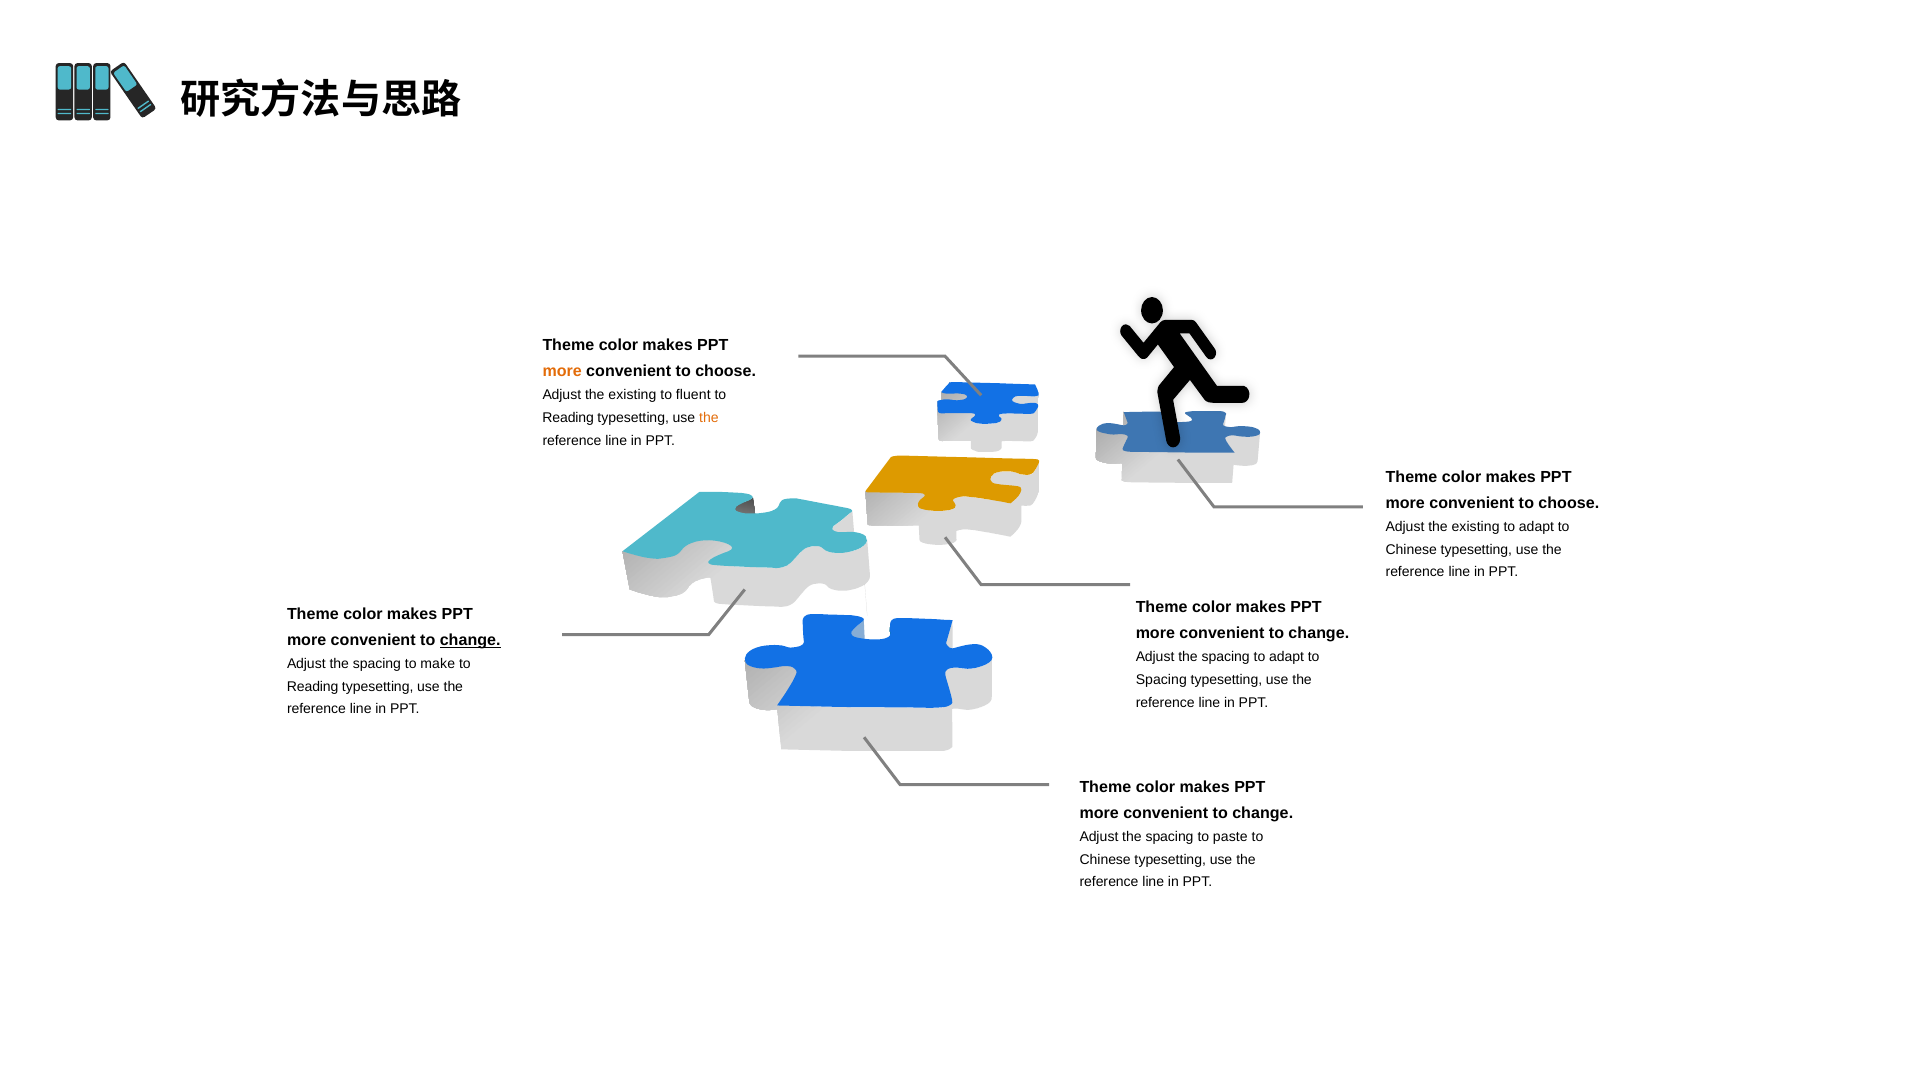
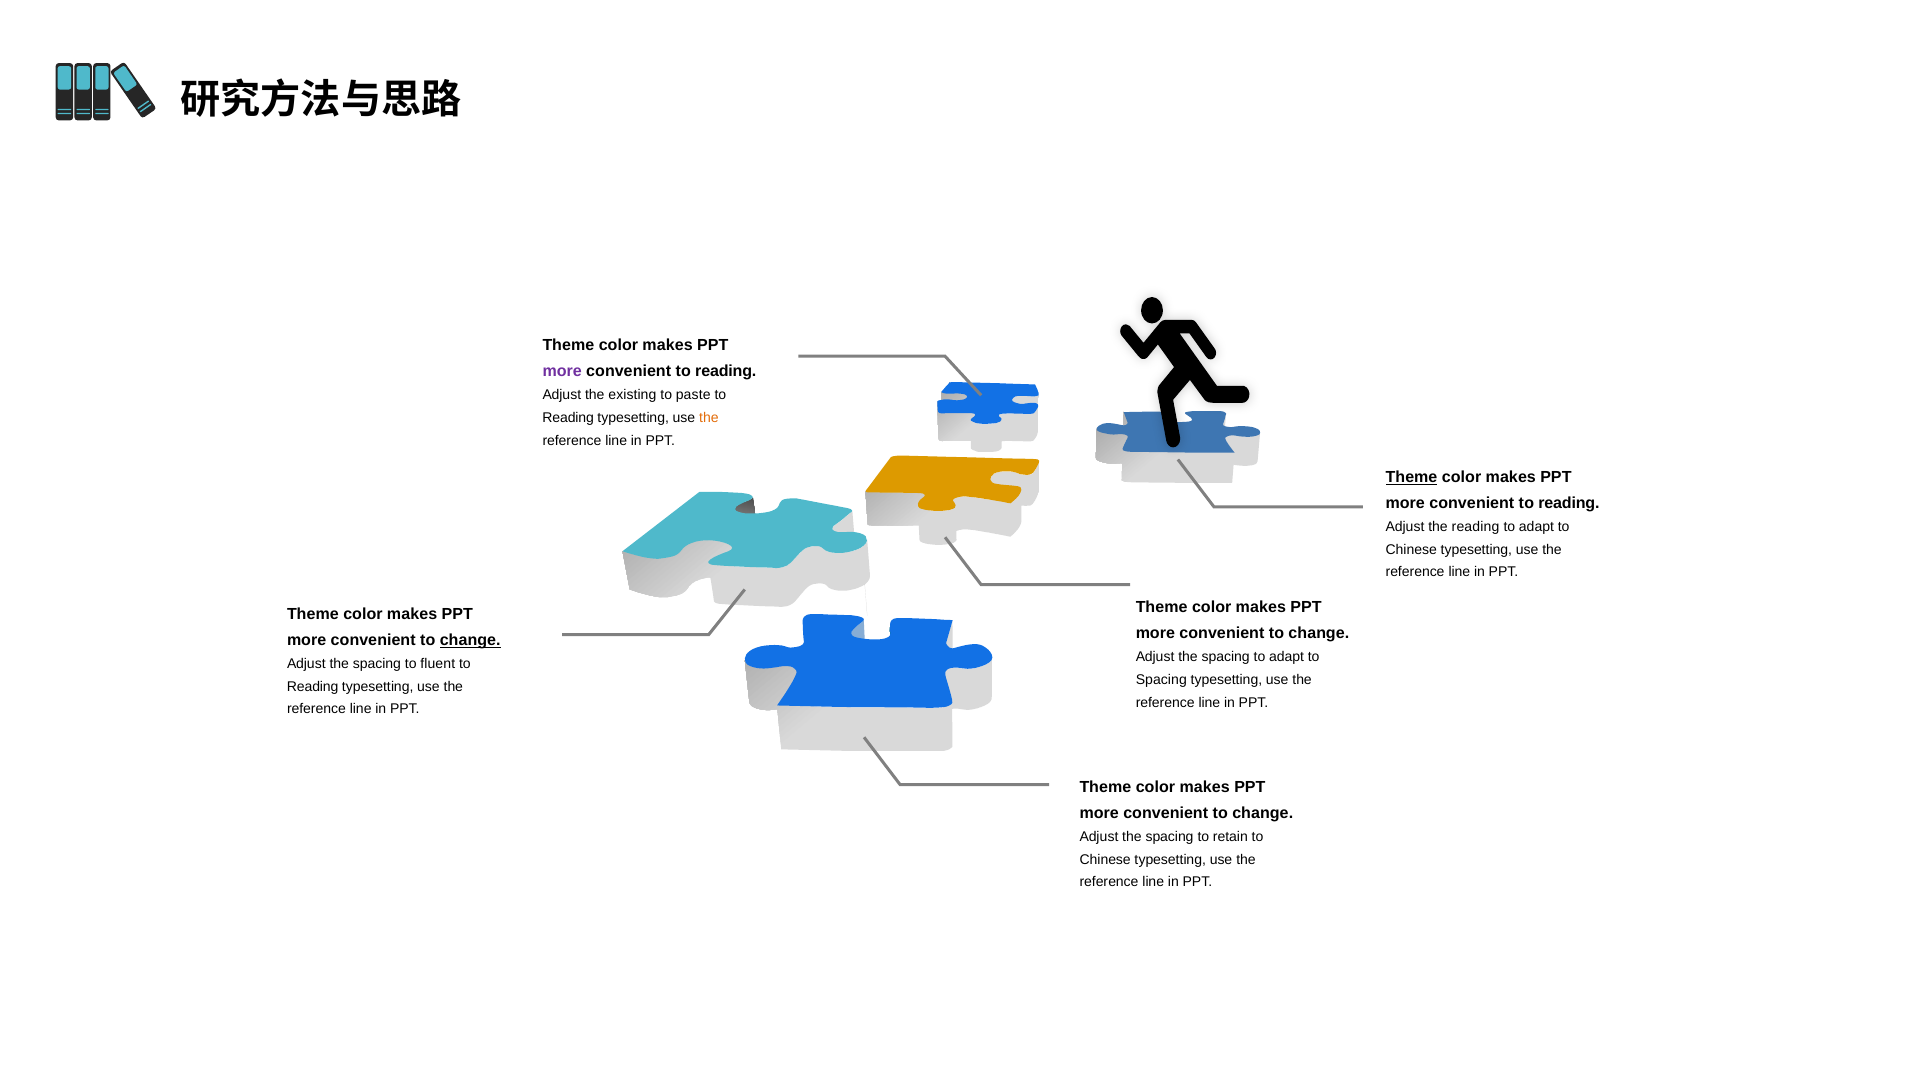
more colour: orange -> purple (562, 371)
choose: choose -> reading (726, 371)
fluent: fluent -> paste (693, 395)
Theme underline: none -> present (1412, 477)
choose: choose -> reading (1569, 503)
existing: existing -> reading (1476, 527)
make: make -> fluent (438, 664)
paste: paste -> retain (1230, 837)
